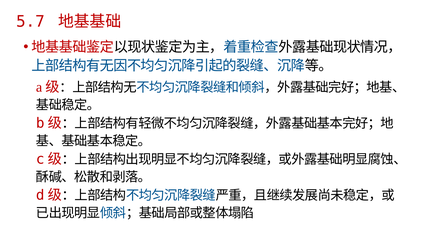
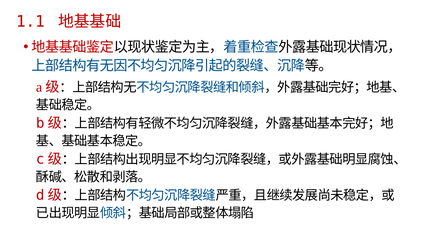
5.7: 5.7 -> 1.1 (30, 21)
